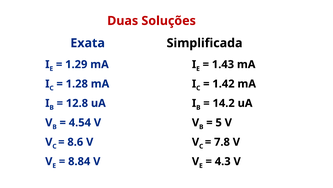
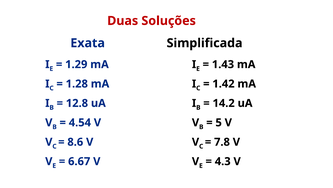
8.84: 8.84 -> 6.67 (79, 161)
